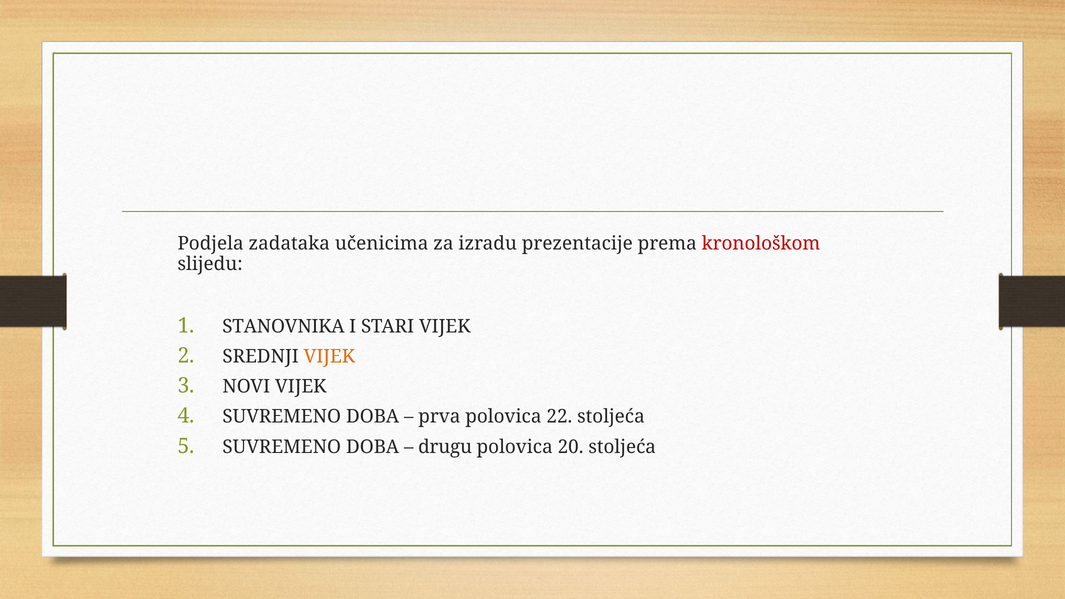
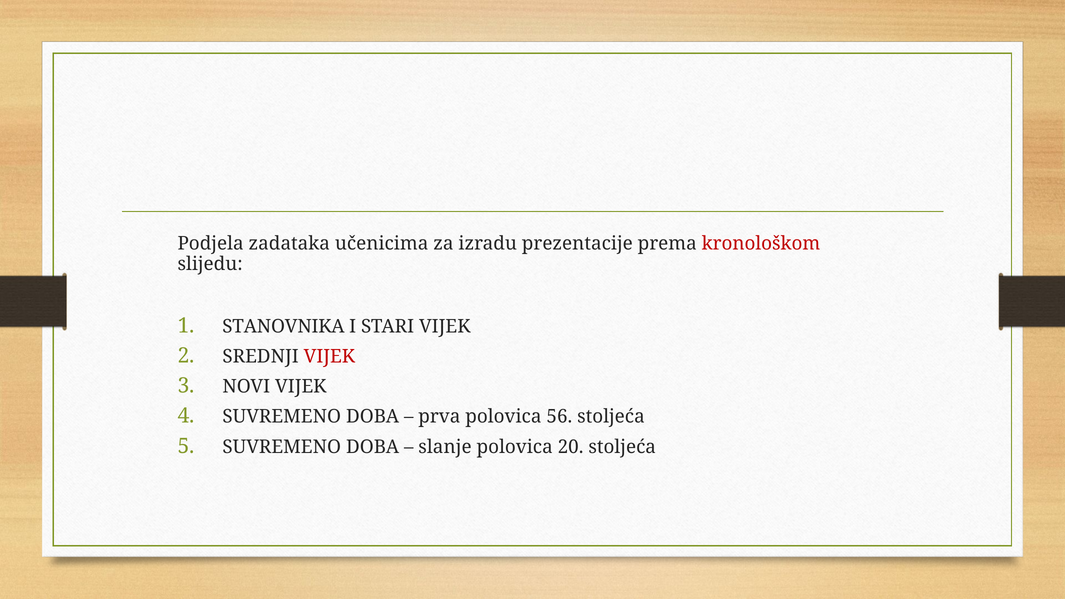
VIJEK colour: orange -> red (329, 357)
22: 22 -> 56 (559, 417)
drugu: drugu -> slanje (445, 447)
